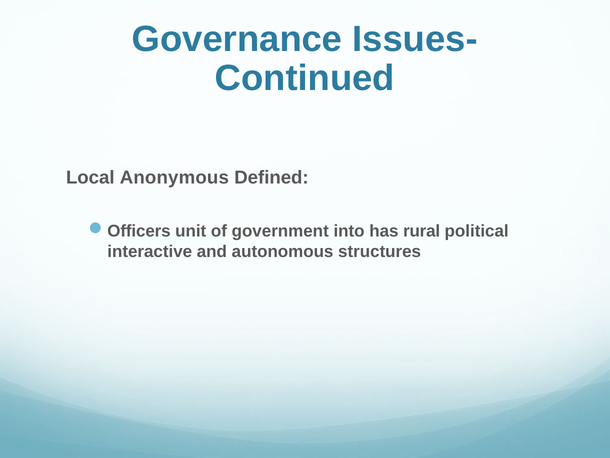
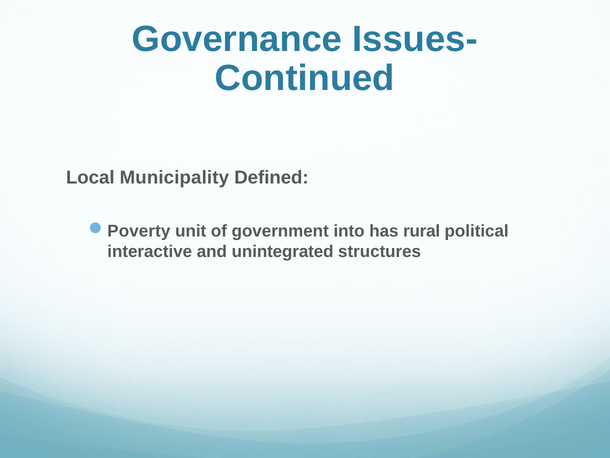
Anonymous: Anonymous -> Municipality (174, 177)
Officers: Officers -> Poverty (139, 231)
autonomous: autonomous -> unintegrated (283, 251)
